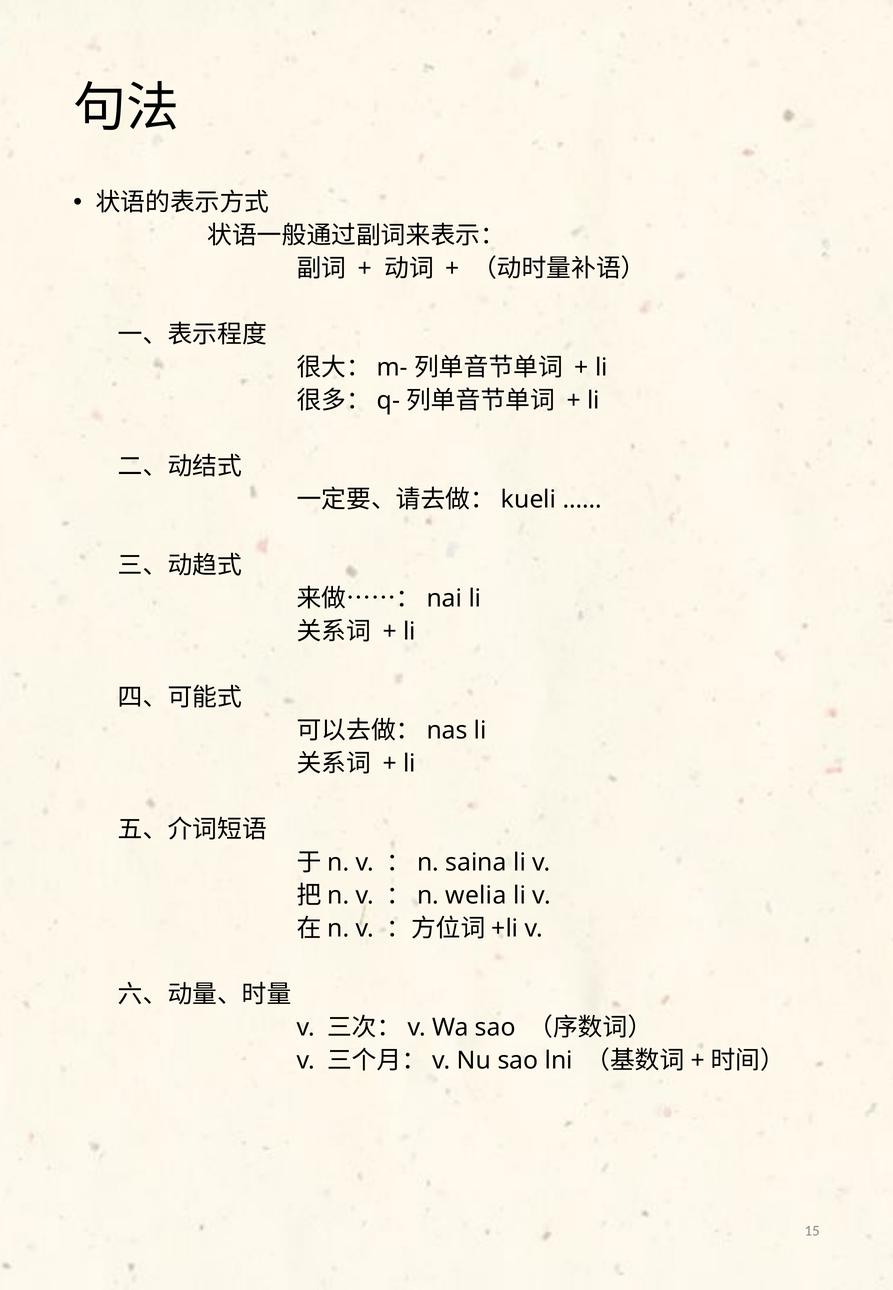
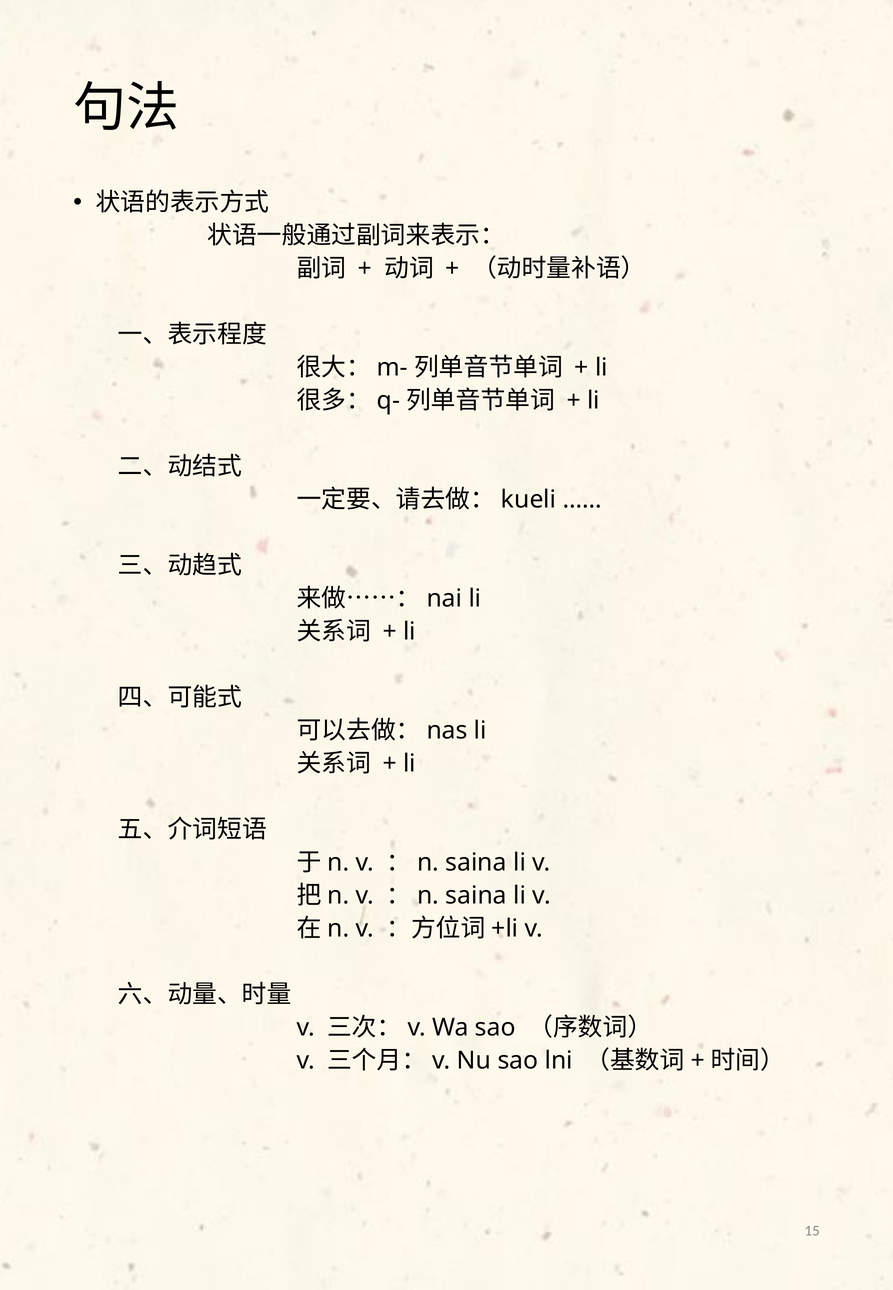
welia: welia -> saina (476, 896)
